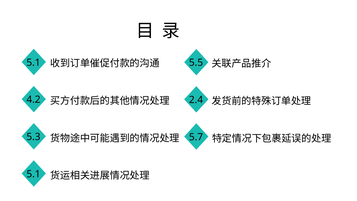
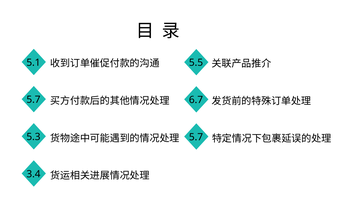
4.2: 4.2 -> 5.7 (33, 100)
2.4: 2.4 -> 6.7 (196, 100)
5.1: 5.1 -> 3.4 (33, 174)
